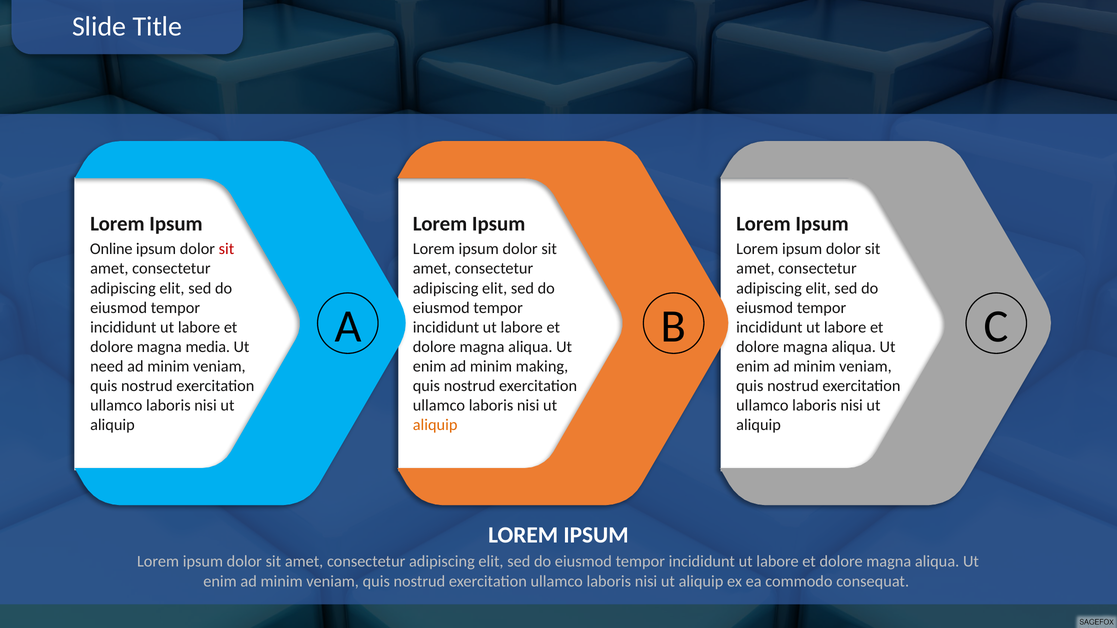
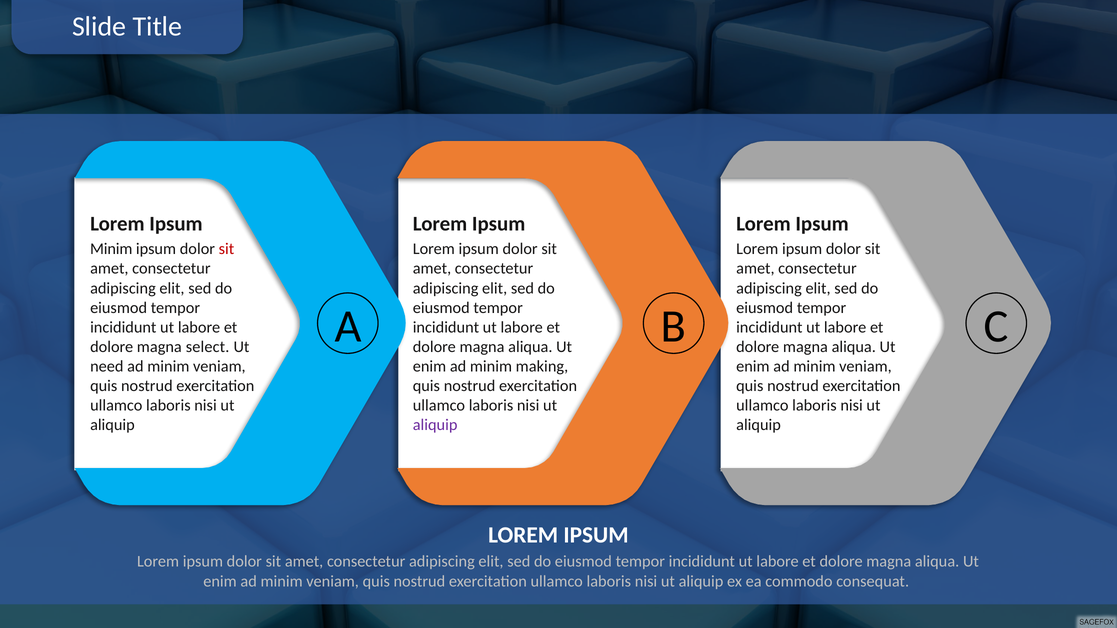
Online: Online -> Minim (111, 249)
media: media -> select (208, 347)
aliquip colour: orange -> purple (435, 425)
